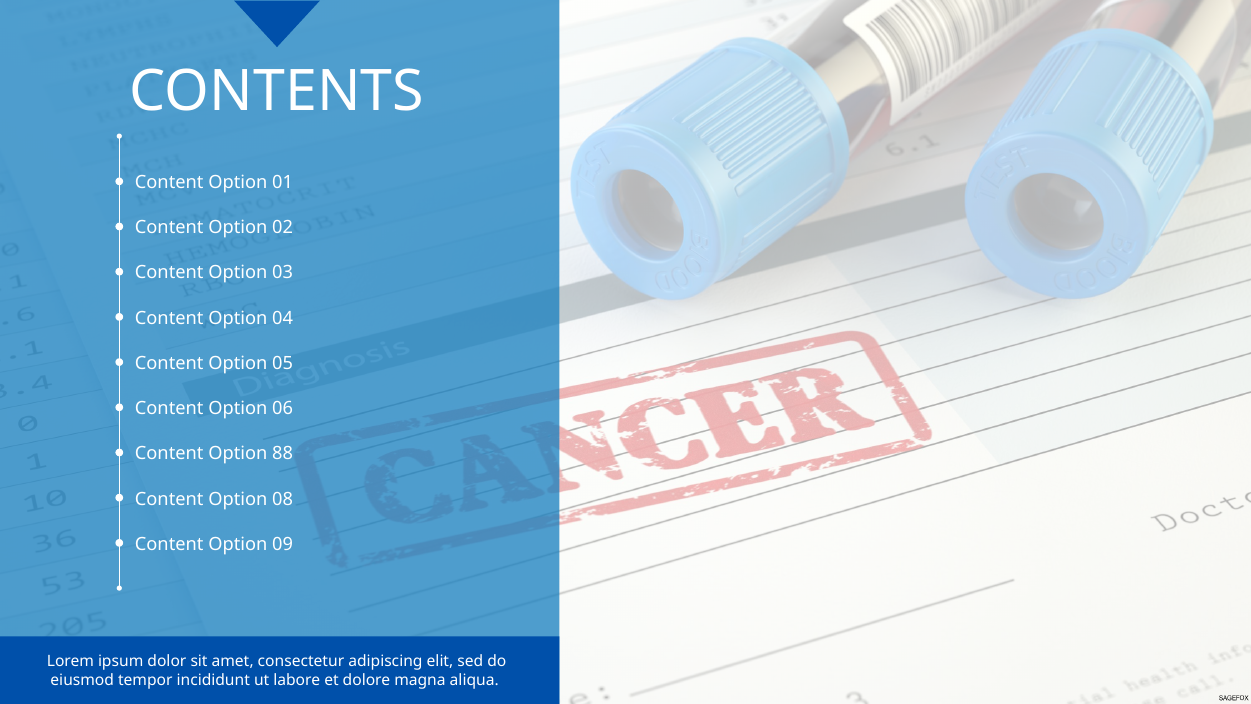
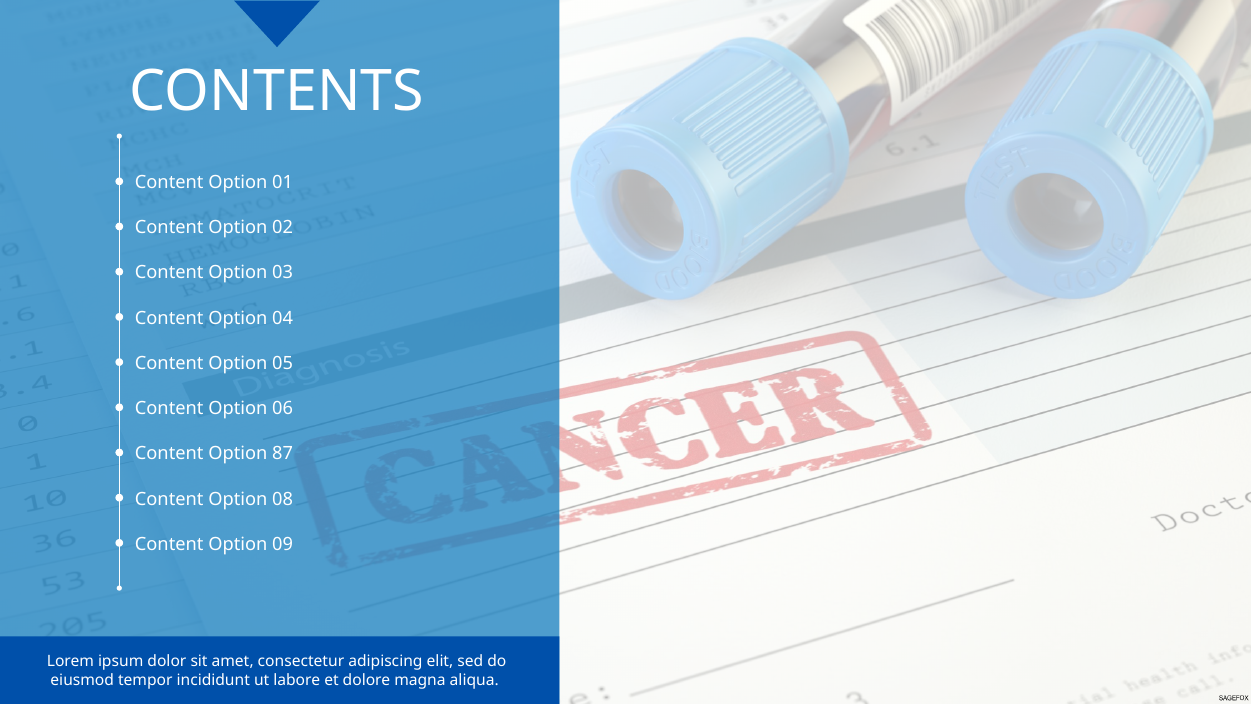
88: 88 -> 87 (283, 453)
